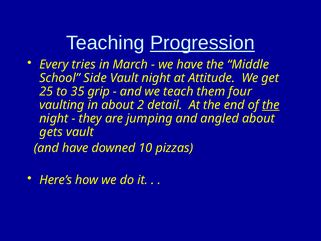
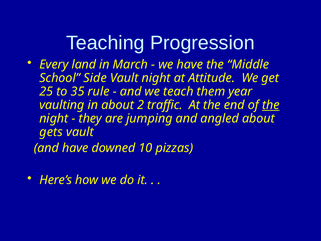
Progression underline: present -> none (202, 43)
tries: tries -> land (84, 64)
grip: grip -> rule (99, 91)
four: four -> year (240, 91)
detail: detail -> traffic (165, 105)
